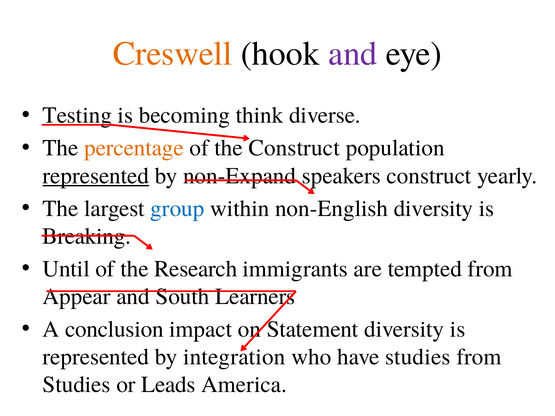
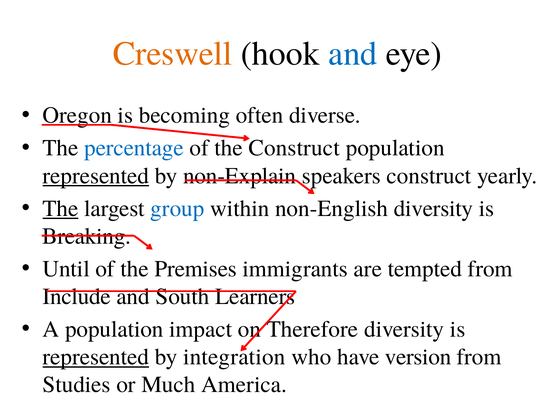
and colour: purple -> blue (353, 54)
Testing: Testing -> Oregon (77, 115)
think: think -> often (260, 115)
percentage colour: orange -> blue (134, 148)
non-Expand: non-Expand -> non-Explain (240, 176)
The underline: none -> present (61, 209)
Research: Research -> Premises (196, 269)
Appear: Appear -> Include (77, 297)
A conclusion: conclusion -> population (114, 329)
Statement: Statement -> Therefore (312, 329)
represented underline: none -> present (96, 357)
have studies: studies -> version (418, 357)
Leads: Leads -> Much (168, 385)
